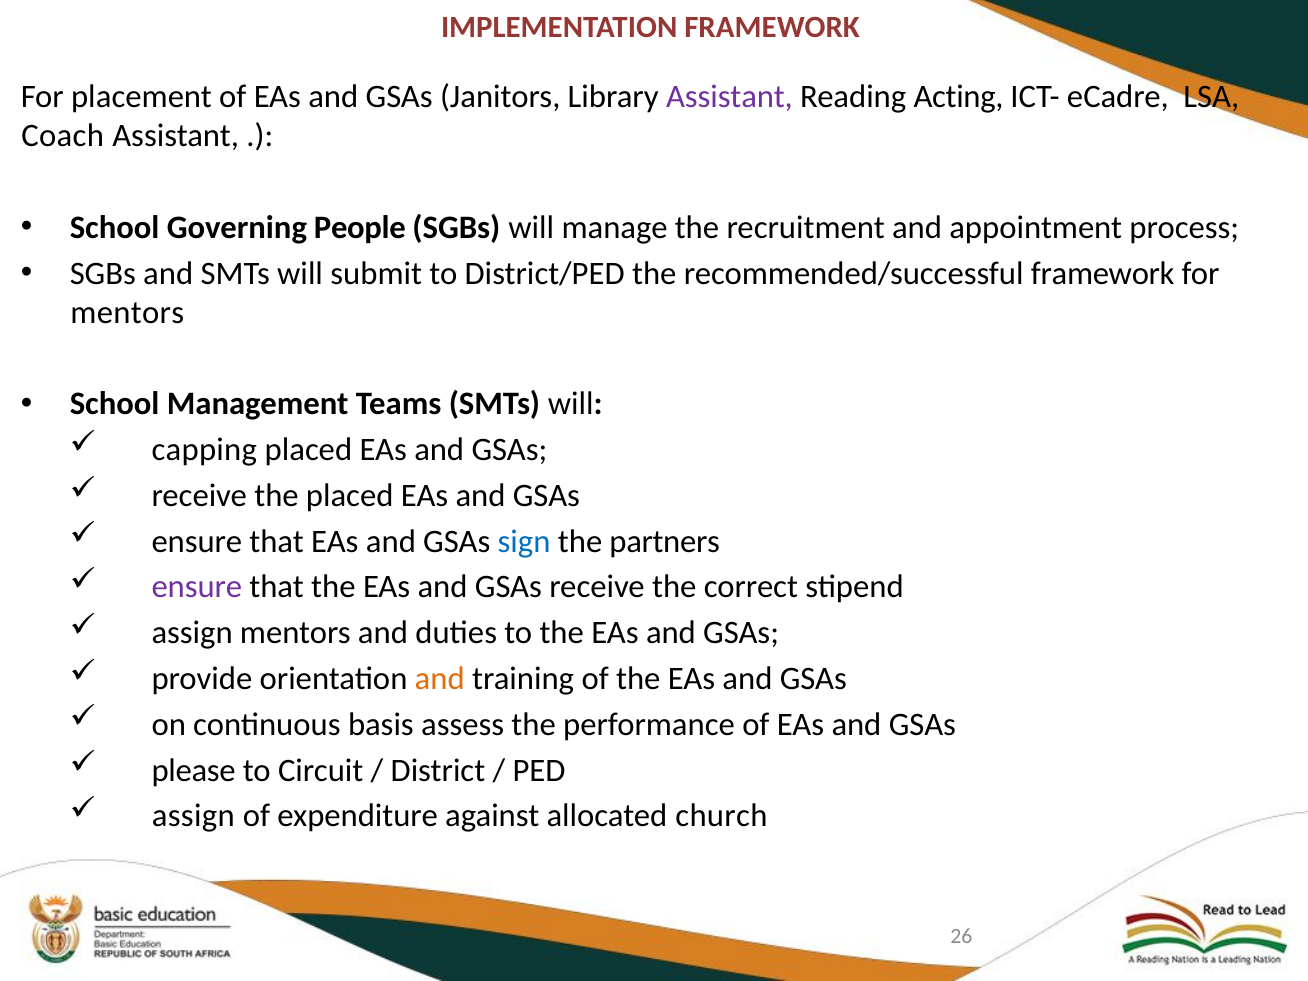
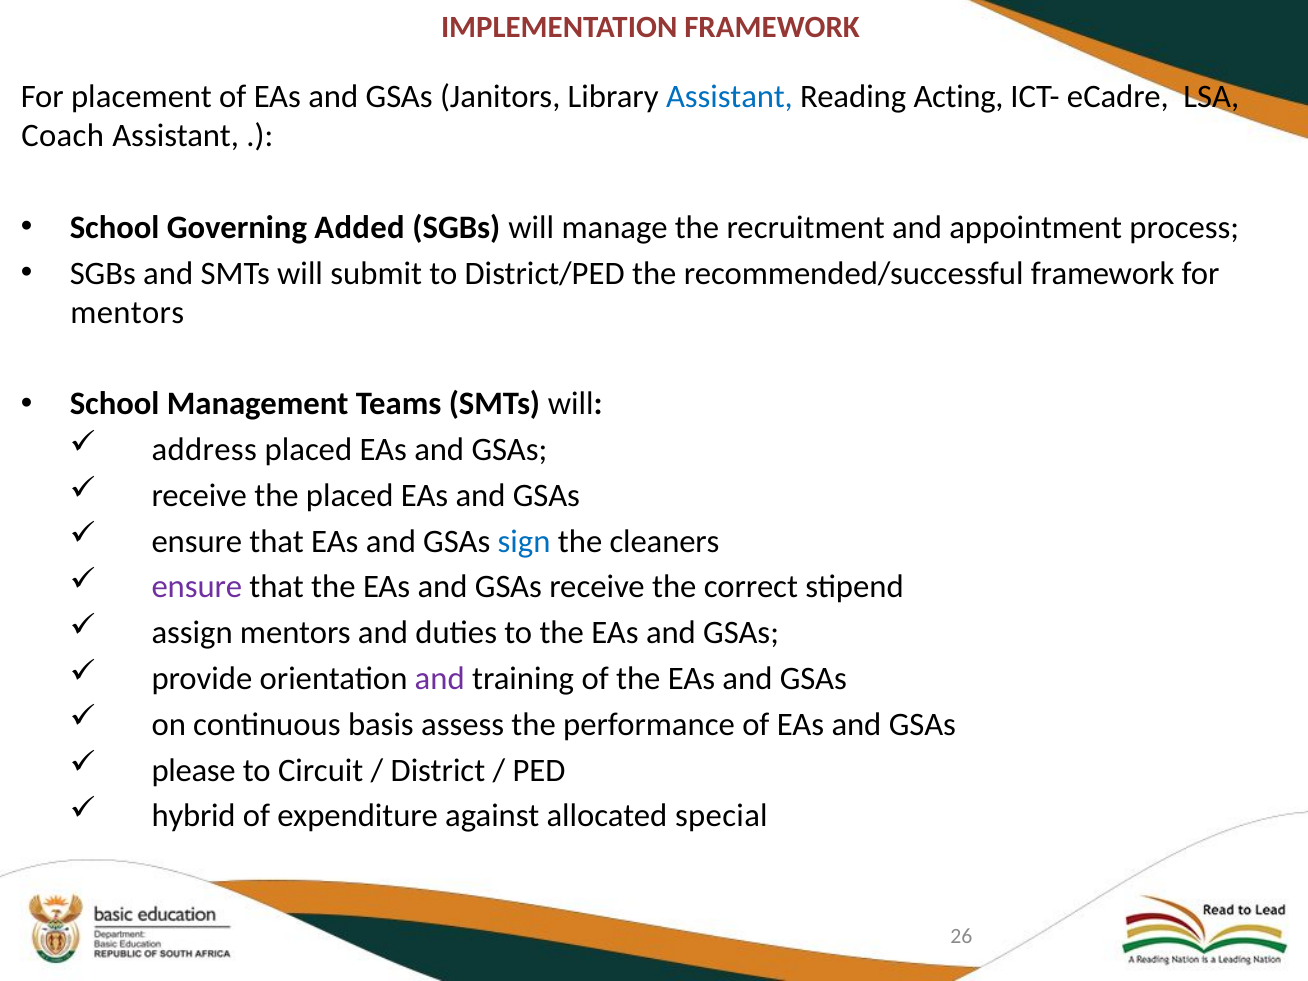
Assistant colour: purple -> blue (730, 97)
People: People -> Added (360, 227)
capping: capping -> address (204, 450)
partners: partners -> cleaners (665, 541)
and colour: orange -> purple (440, 679)
assign: assign -> hybrid (194, 816)
church: church -> special (721, 816)
